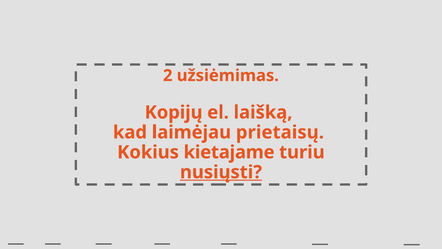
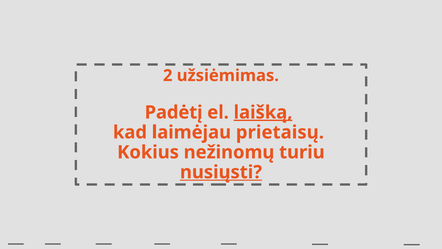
Kopijų: Kopijų -> Padėtį (174, 112)
laišką underline: none -> present (263, 112)
kietajame: kietajame -> nežinomų (229, 152)
